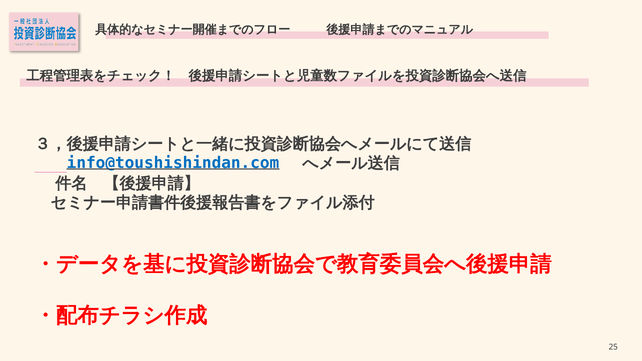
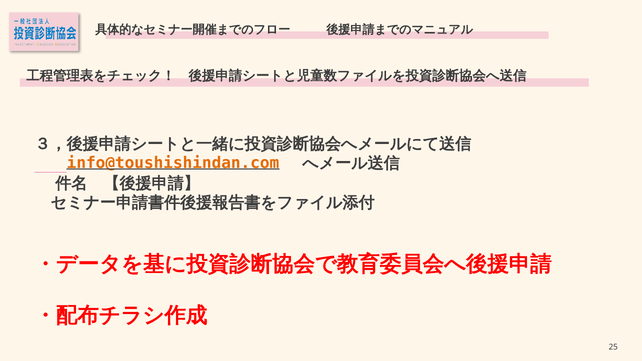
info@toushishindan.com colour: blue -> orange (173, 163)
